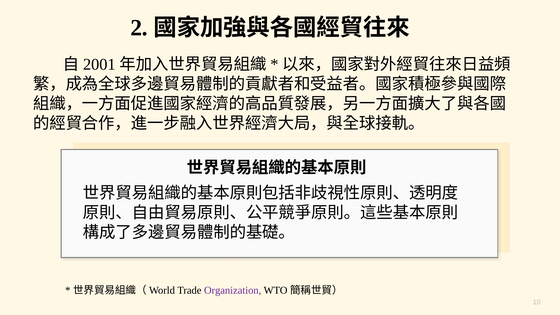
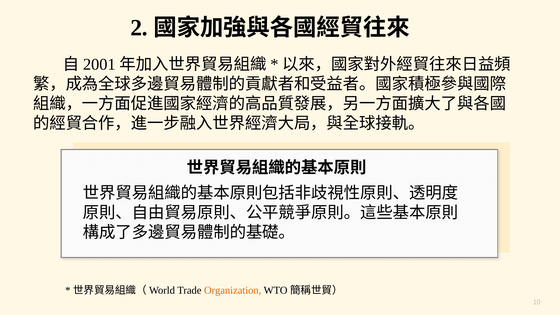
Organization colour: purple -> orange (233, 290)
